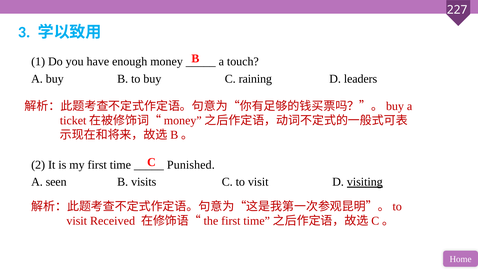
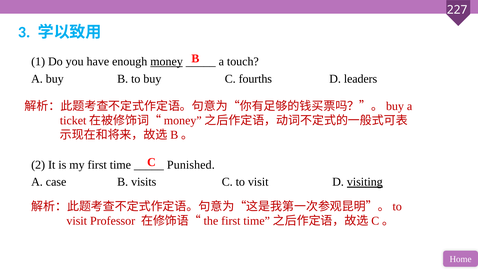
money underline: none -> present (167, 62)
raining: raining -> fourths (255, 79)
seen: seen -> case (56, 182)
Received: Received -> Professor (113, 221)
